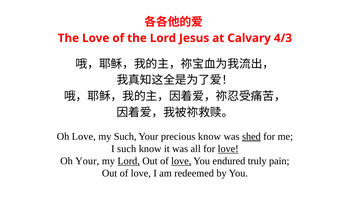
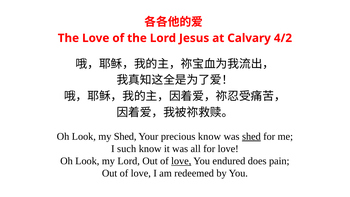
4/3: 4/3 -> 4/2 (283, 38)
Love: Love -> Look (84, 136)
my Such: Such -> Shed (125, 136)
love underline: present -> none (228, 149)
Your: Your -> Look (87, 161)
Lord underline: present -> none (129, 161)
truly: truly -> does (257, 161)
